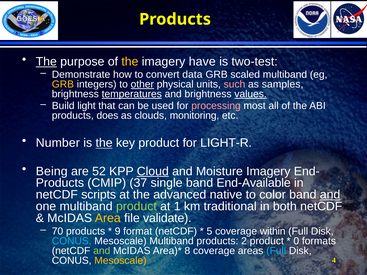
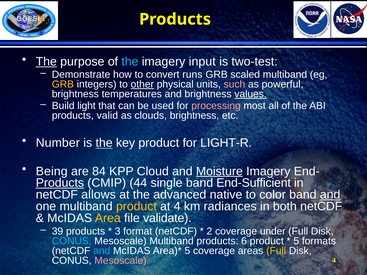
the colour: yellow -> light blue (130, 62)
have: have -> input (202, 62)
data: data -> runs (192, 74)
samples: samples -> powerful (283, 84)
temperatures underline: present -> none (132, 94)
does: does -> valid (107, 116)
clouds monitoring: monitoring -> brightness (194, 116)
52: 52 -> 84 (99, 171)
Cloud underline: present -> none (153, 171)
Moisture underline: none -> present (219, 171)
Products underline: none -> present (60, 183)
37: 37 -> 44 (138, 183)
End-Available: End-Available -> End-Sufficient (254, 183)
scripts: scripts -> allows (99, 195)
product colour: light green -> yellow (136, 207)
at 1: 1 -> 4 (177, 207)
traditional: traditional -> radiances (230, 207)
70: 70 -> 39 (58, 231)
9: 9 -> 3 (118, 231)
5: 5 -> 2 (209, 231)
within: within -> under (273, 231)
2: 2 -> 6 (244, 241)
0: 0 -> 5 (296, 241)
and colour: light green -> light blue (102, 251)
8: 8 -> 5 (187, 251)
Full colour: light blue -> yellow (276, 251)
Mesoscale colour: yellow -> pink (120, 261)
